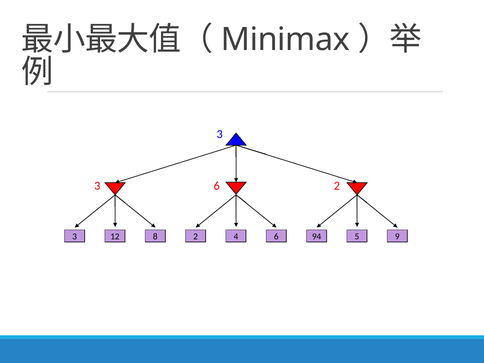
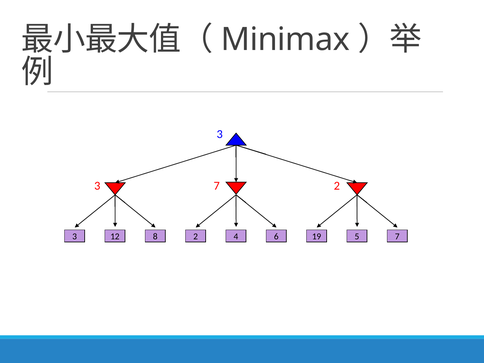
3 6: 6 -> 7 (217, 186)
94: 94 -> 19 (317, 237)
5 9: 9 -> 7 (397, 237)
